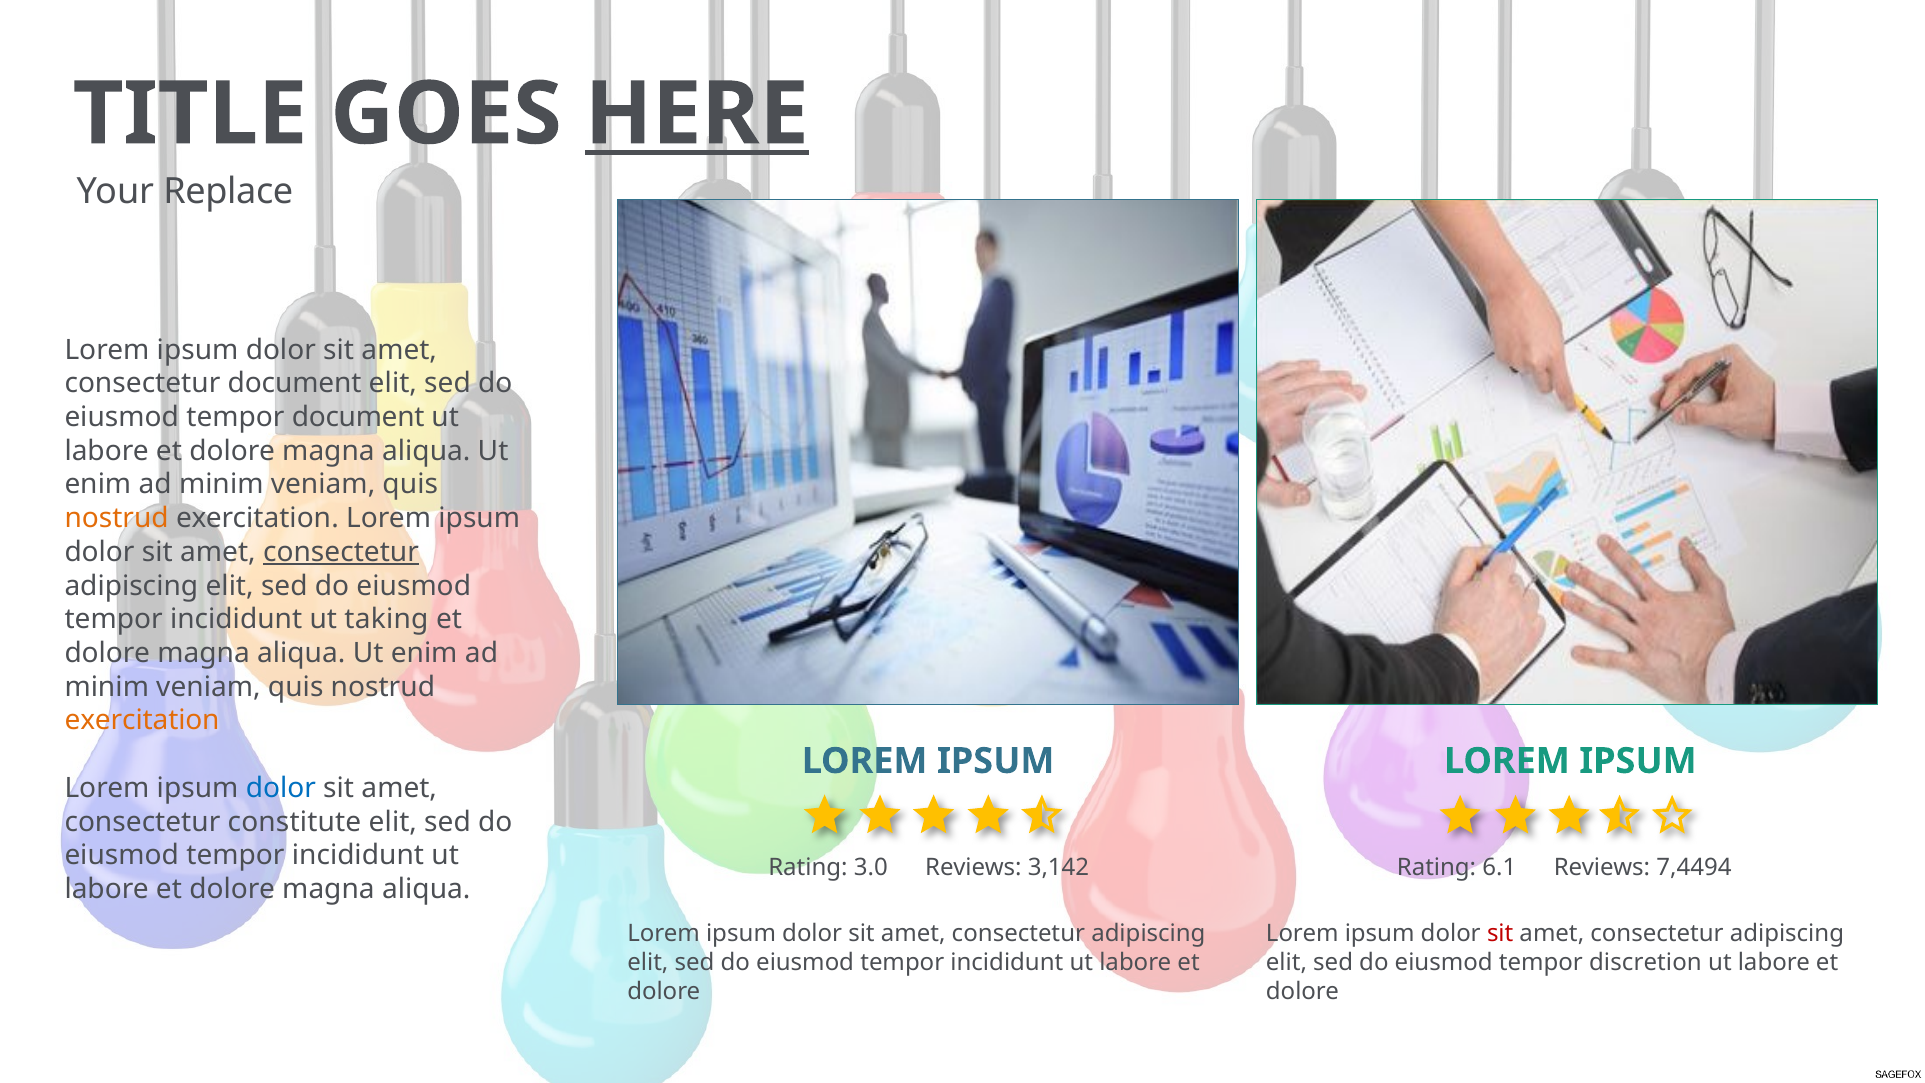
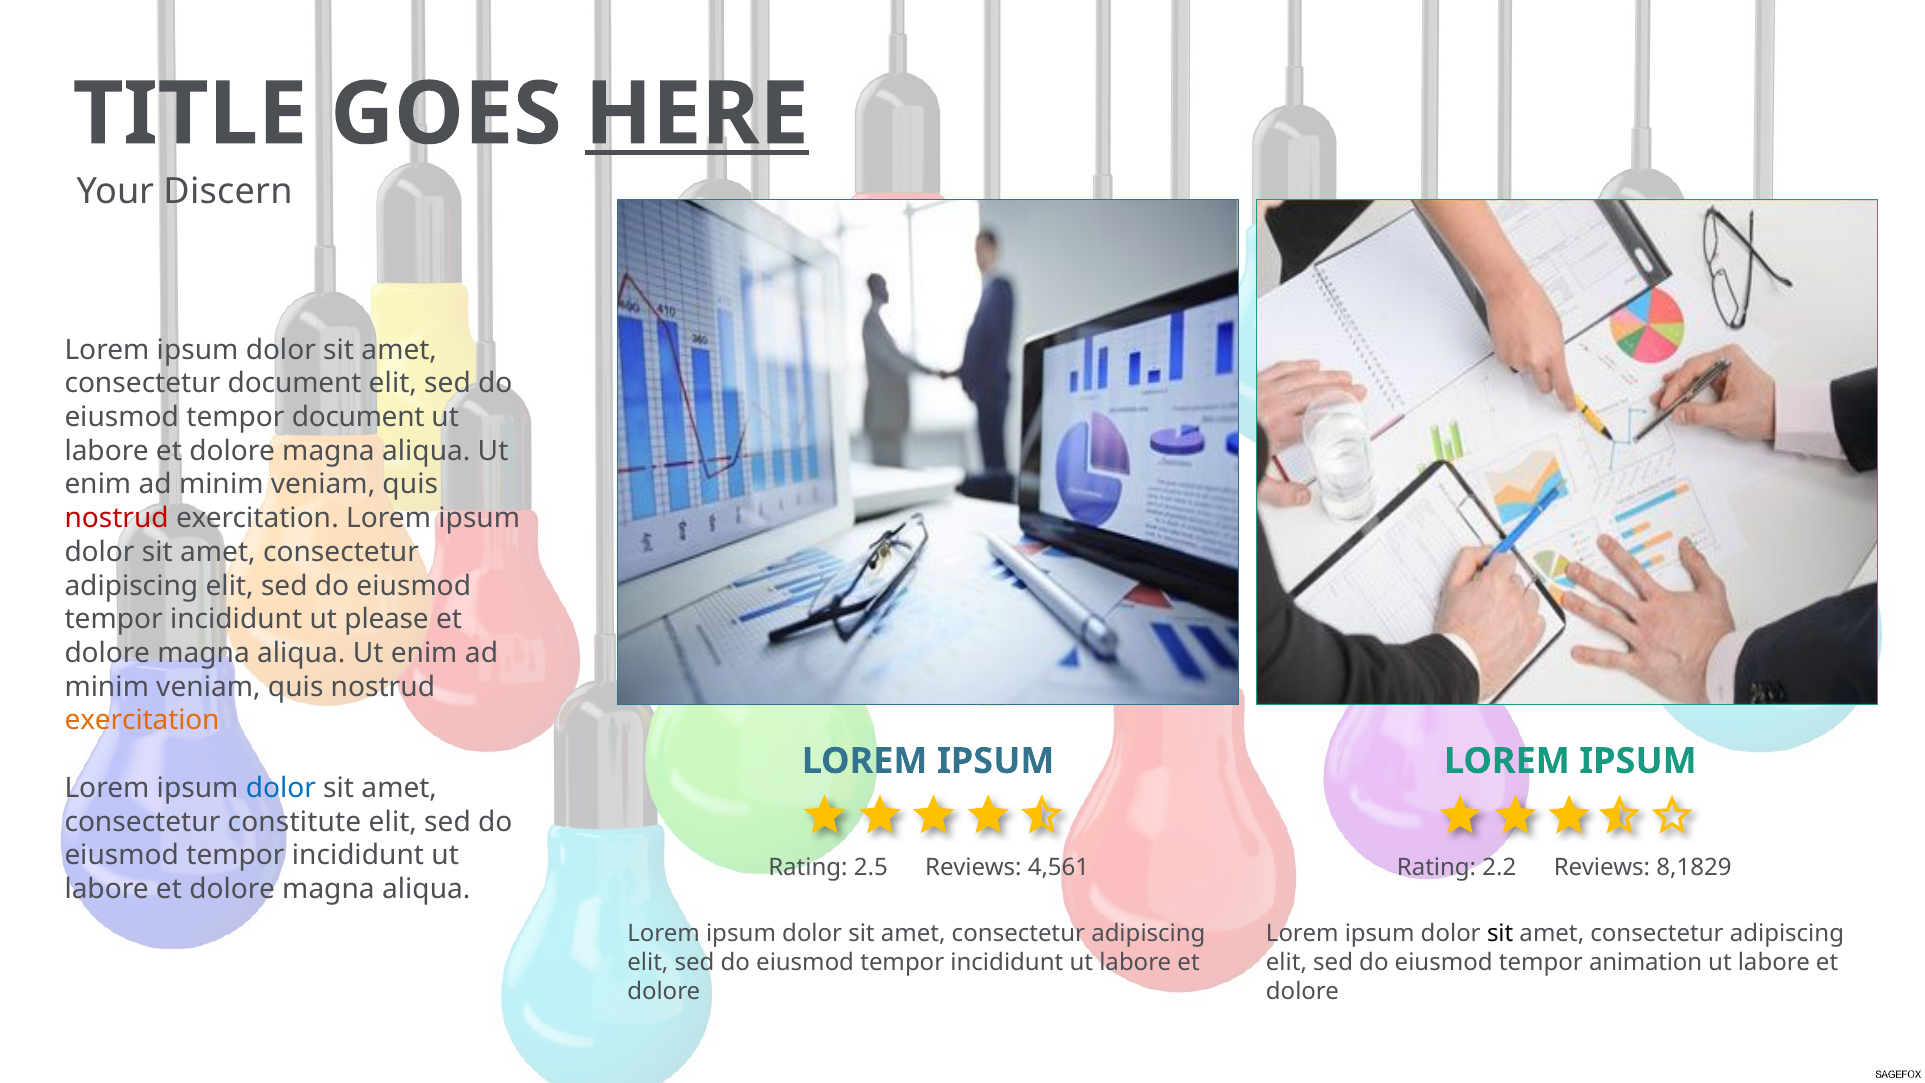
Replace: Replace -> Discern (228, 191)
nostrud colour: orange -> red (117, 518)
consectetur underline: present -> none (341, 552)
taking: taking -> please (387, 619)
3.0: 3.0 -> 2.5 (871, 867)
3,142: 3,142 -> 4,561 (1058, 867)
6.1: 6.1 -> 2.2 (1499, 867)
7,4494: 7,4494 -> 8,1829 (1694, 867)
sit colour: red -> black (1500, 934)
discretion: discretion -> animation (1646, 962)
